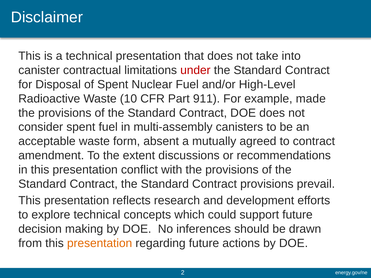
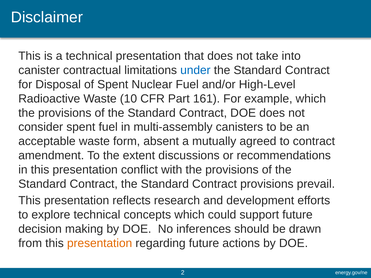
under colour: red -> blue (195, 70)
911: 911 -> 161 (207, 99)
example made: made -> which (311, 99)
